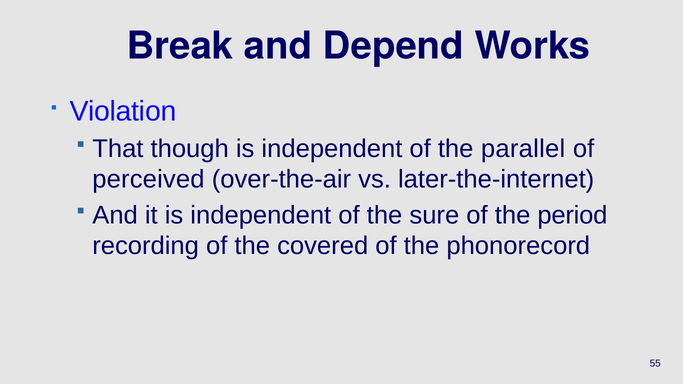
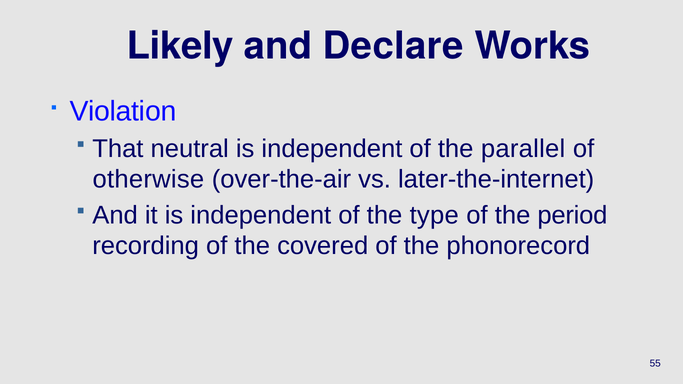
Break: Break -> Likely (180, 46)
Depend: Depend -> Declare (393, 46)
though: though -> neutral (190, 149)
perceived: perceived -> otherwise (148, 179)
sure: sure -> type (434, 215)
